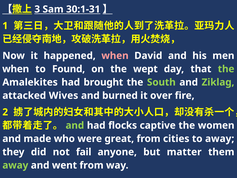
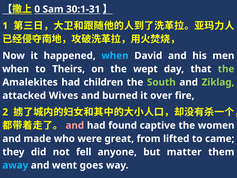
3: 3 -> 0 (37, 9)
when colour: pink -> light blue (115, 56)
Found: Found -> Theirs (69, 69)
brought: brought -> children (103, 82)
and colour: light green -> pink (75, 125)
flocks: flocks -> found (123, 125)
cities: cities -> lifted (176, 139)
to away: away -> came (220, 139)
fail: fail -> fell (84, 152)
away colour: light green -> light blue (15, 165)
went from: from -> goes (91, 165)
